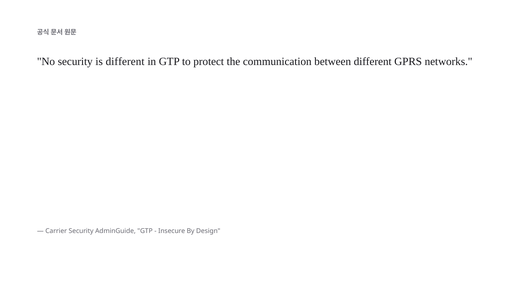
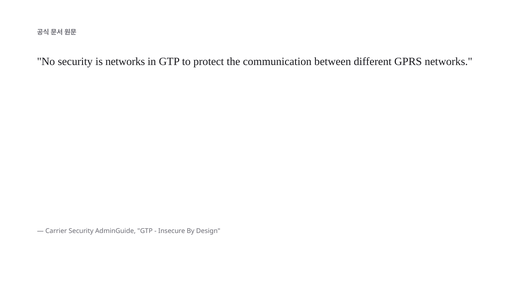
is different: different -> networks (125, 62)
